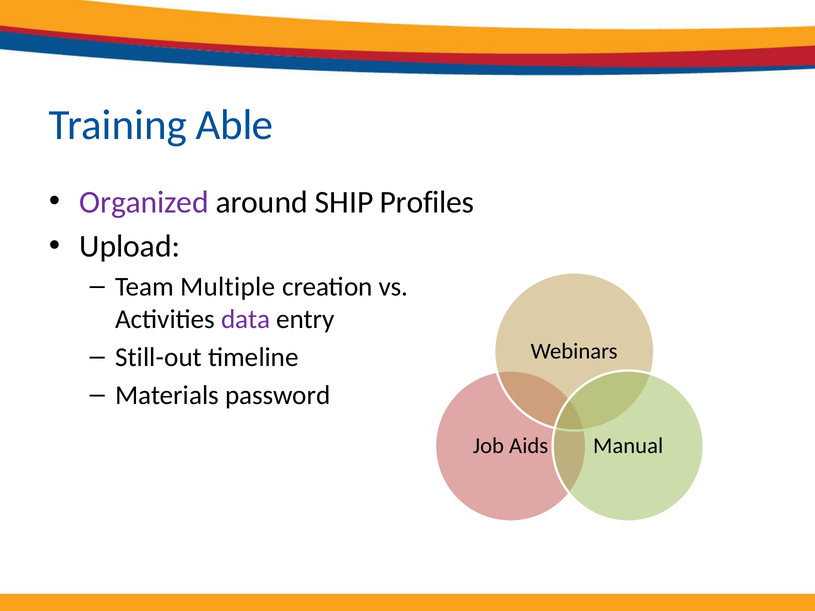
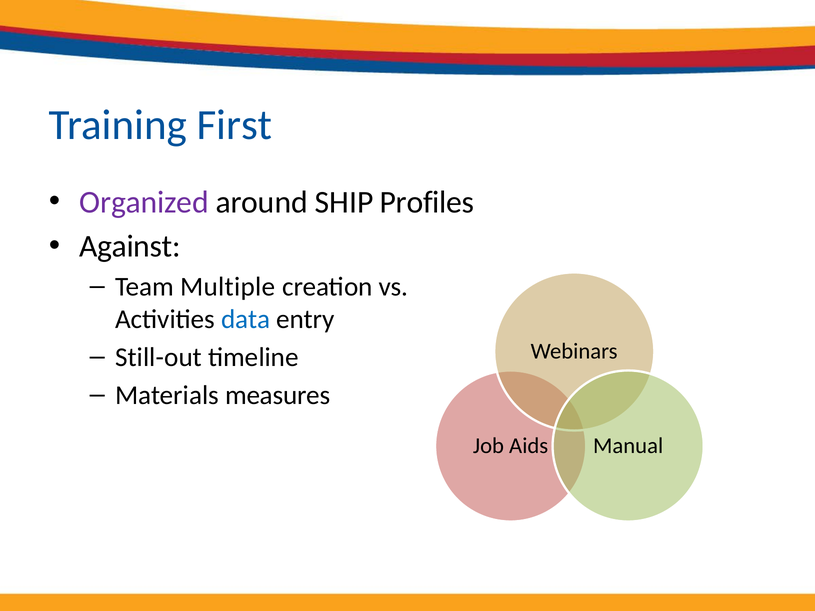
Able: Able -> First (234, 125)
Upload: Upload -> Against (130, 247)
data colour: purple -> blue (246, 320)
password: password -> measures (278, 396)
